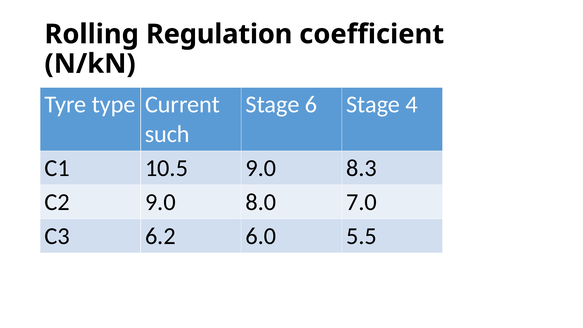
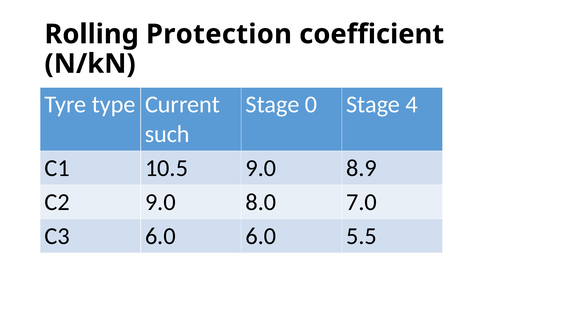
Regulation: Regulation -> Protection (219, 34)
6: 6 -> 0 (311, 105)
8.3: 8.3 -> 8.9 (361, 168)
C3 6.2: 6.2 -> 6.0 (160, 236)
